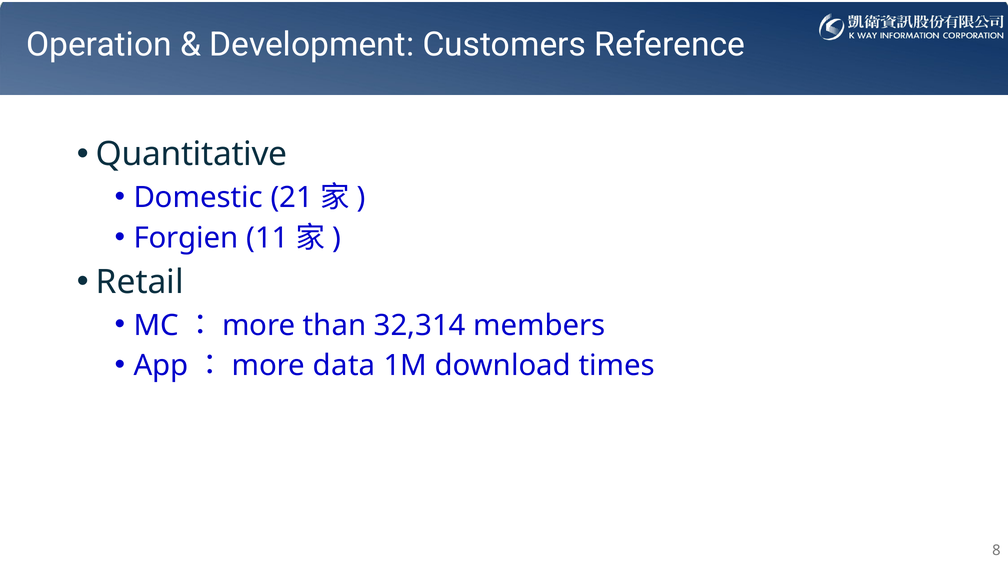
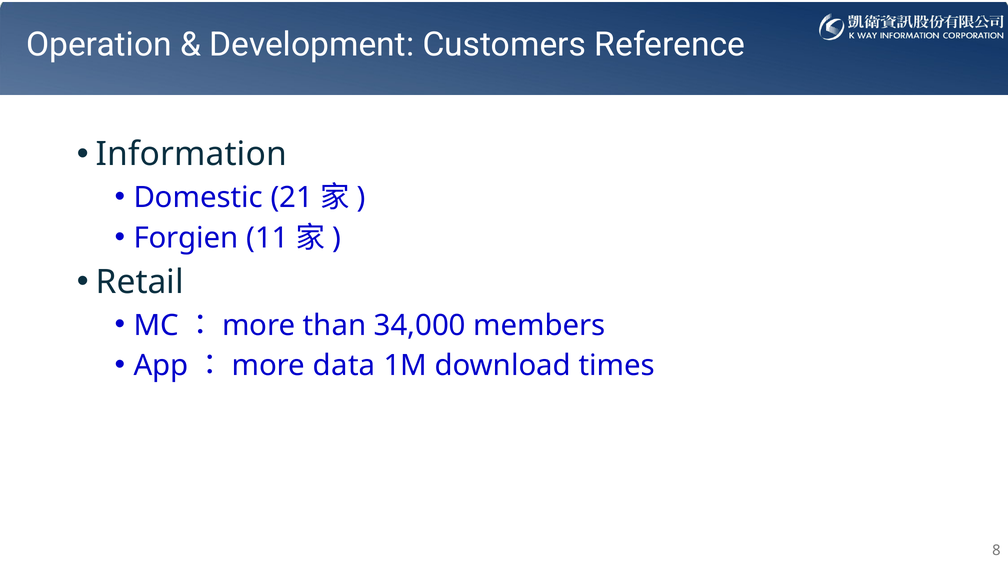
Quantitative: Quantitative -> Information (191, 154)
32,314: 32,314 -> 34,000 (420, 325)
